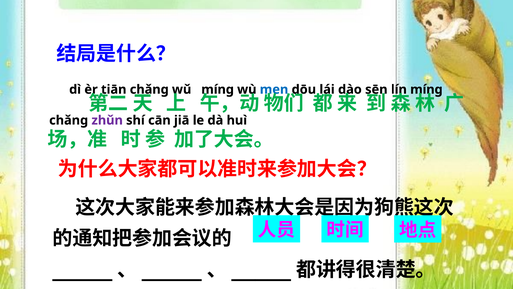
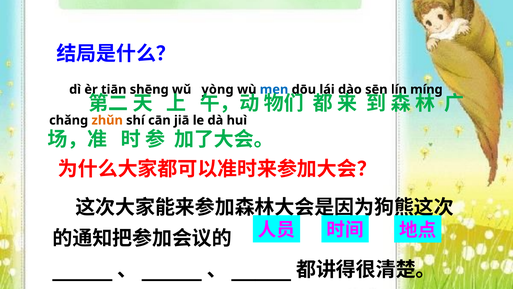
tiān chǎnɡ: chǎnɡ -> shēnɡ (149, 89)
wǔ mínɡ: mínɡ -> yònɡ (217, 89)
zhǔn colour: purple -> orange (107, 120)
